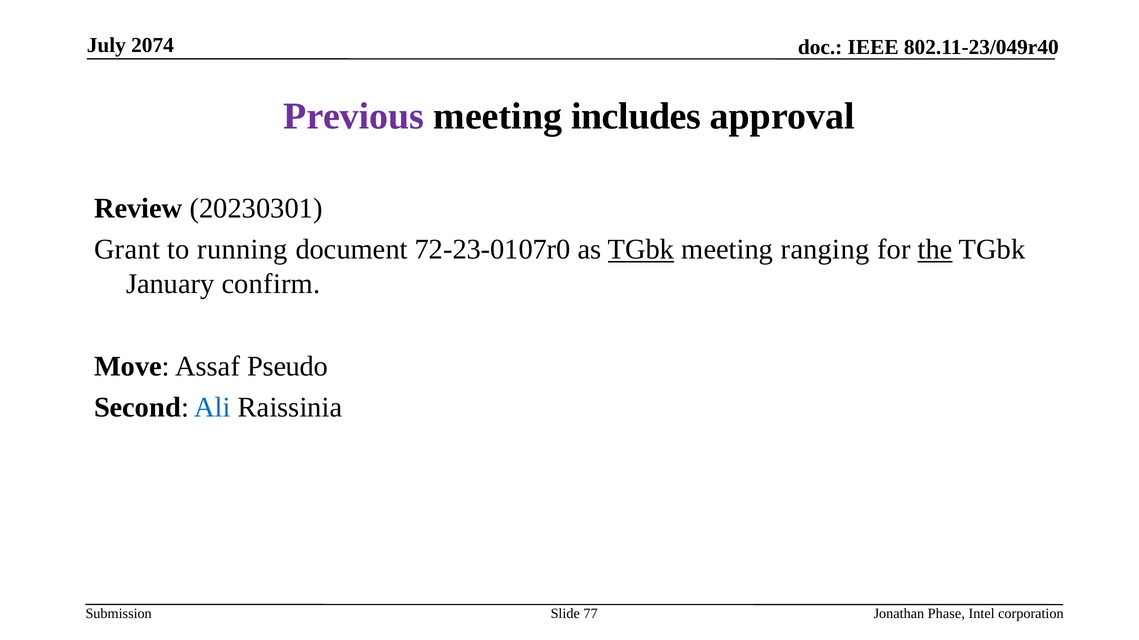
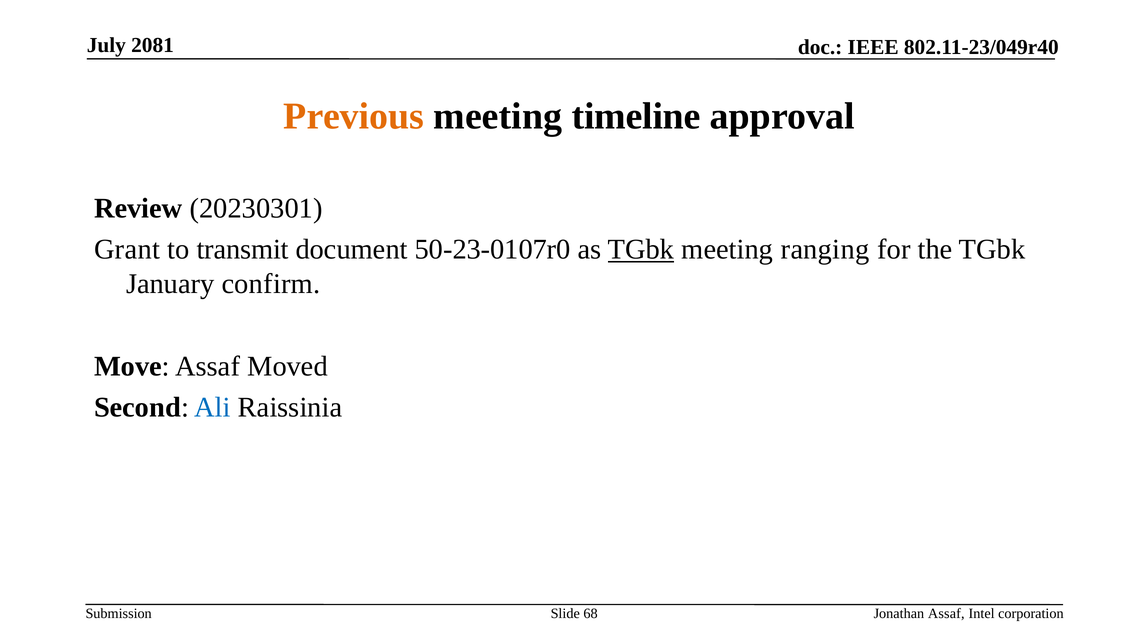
2074: 2074 -> 2081 (153, 45)
Previous colour: purple -> orange (354, 116)
includes: includes -> timeline (636, 116)
running: running -> transmit (243, 250)
72-23-0107r0: 72-23-0107r0 -> 50-23-0107r0 (493, 250)
the underline: present -> none (935, 250)
Pseudo: Pseudo -> Moved (288, 367)
77: 77 -> 68 (591, 614)
Jonathan Phase: Phase -> Assaf (946, 614)
